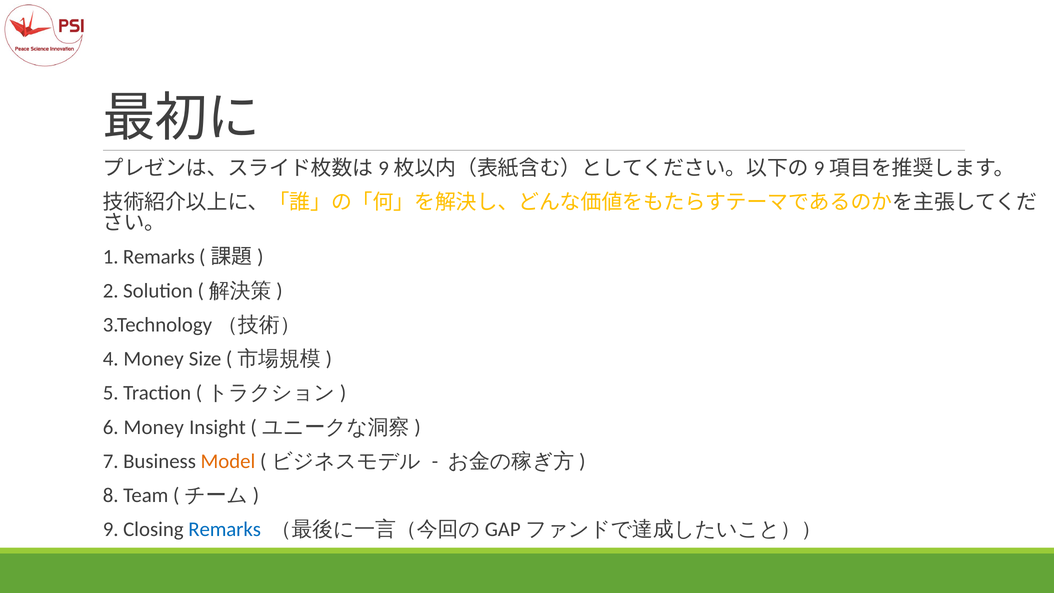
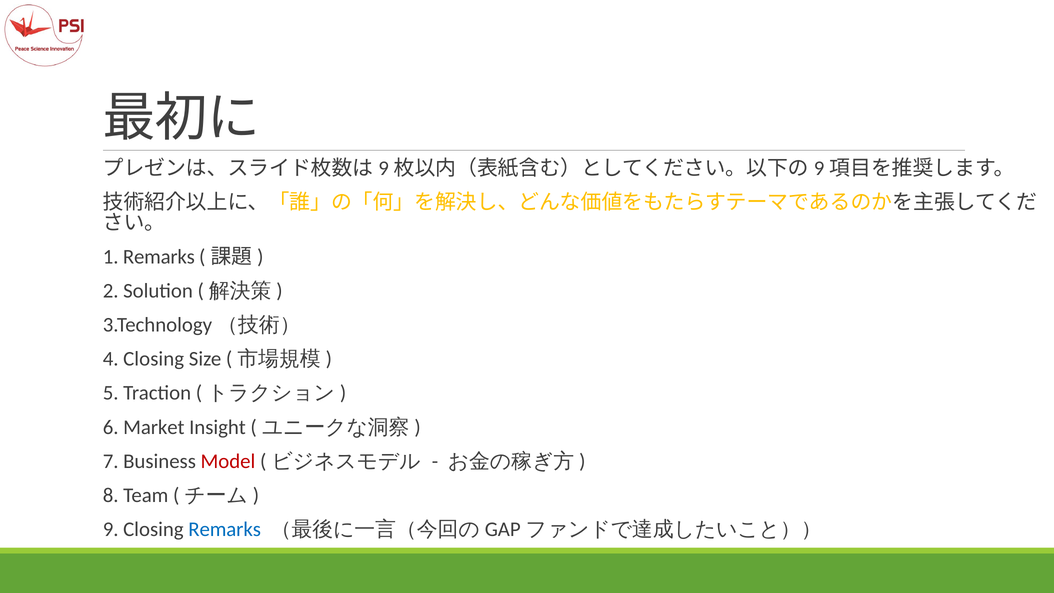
4 Money: Money -> Closing (154, 359)
6 Money: Money -> Market (154, 427)
Model colour: orange -> red (228, 461)
